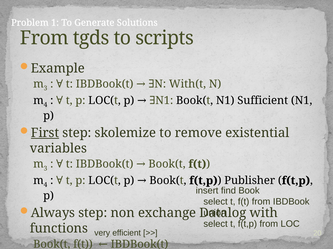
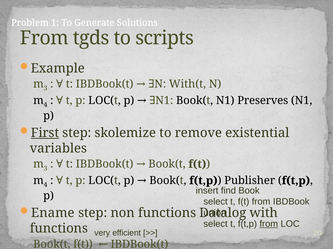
Sufficient: Sufficient -> Preserves (263, 101)
Always: Always -> Ename (53, 214)
non exchange: exchange -> functions (167, 214)
from underline: none -> present (269, 224)
